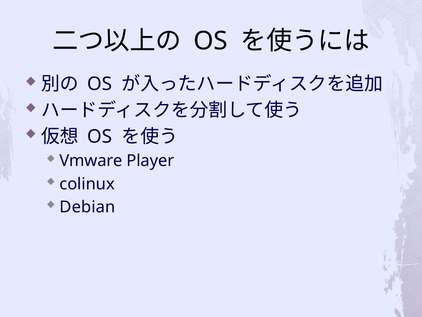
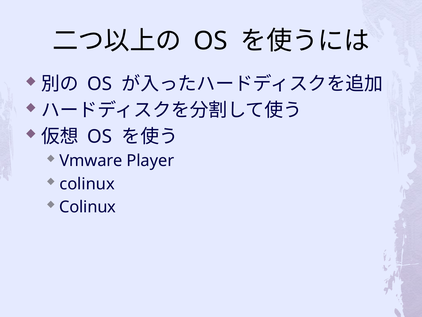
Debian: Debian -> Colinux (88, 207)
